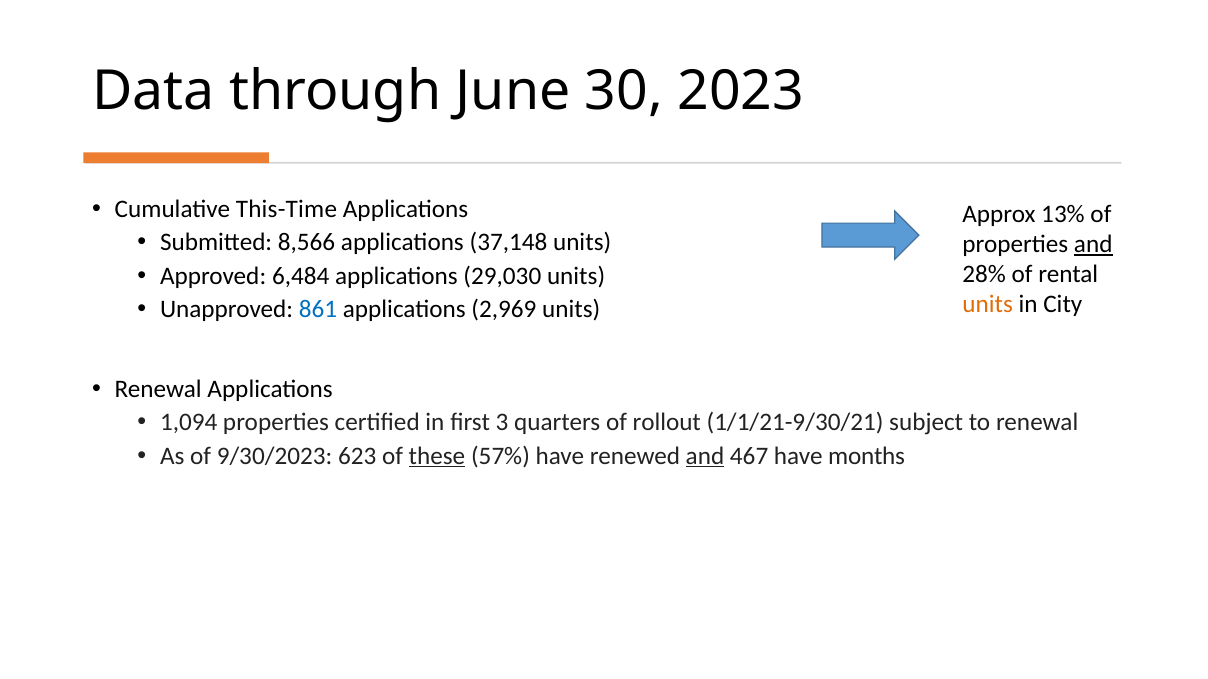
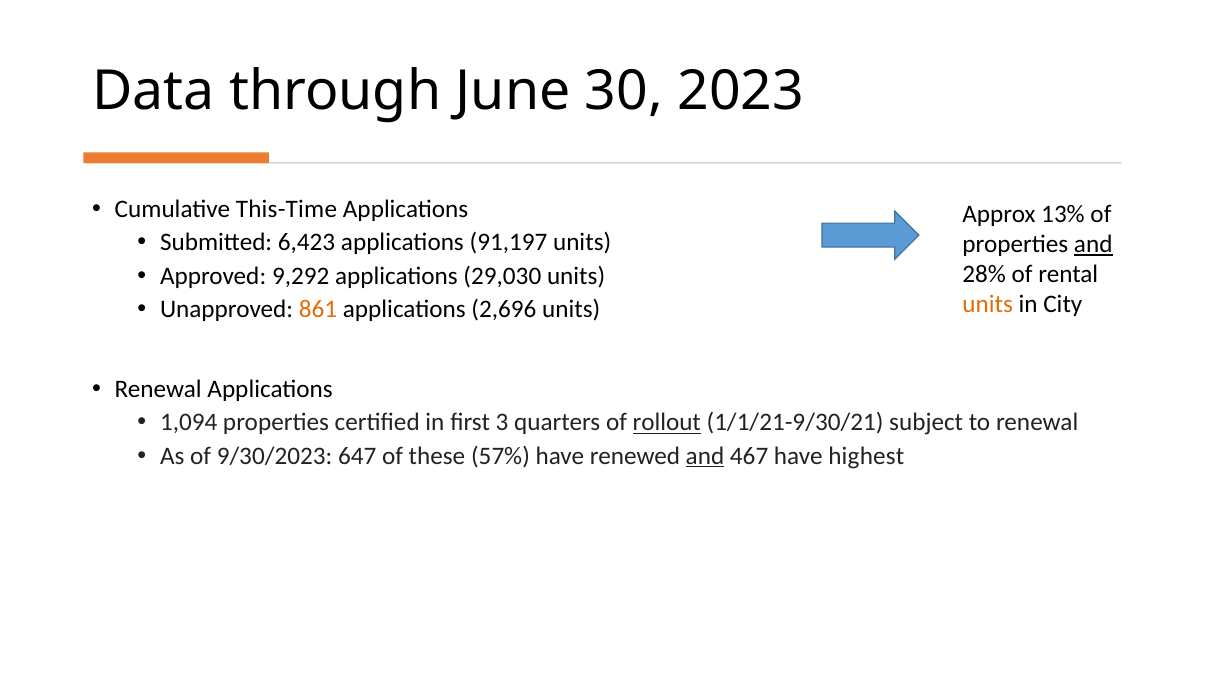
8,566: 8,566 -> 6,423 (307, 243)
37,148: 37,148 -> 91,197 (508, 243)
6,484: 6,484 -> 9,292 (301, 276)
861 colour: blue -> orange (318, 310)
2,969: 2,969 -> 2,696 (504, 310)
rollout underline: none -> present (667, 423)
623: 623 -> 647 (357, 456)
these underline: present -> none (437, 456)
months: months -> highest (866, 456)
